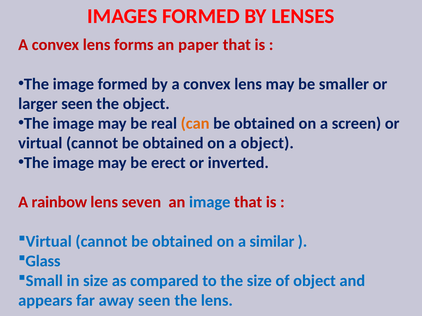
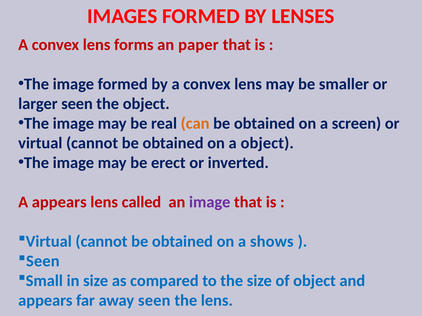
A rainbow: rainbow -> appears (59, 202)
seven: seven -> called (141, 202)
image colour: blue -> purple (210, 202)
similar: similar -> shows (272, 242)
Glass: Glass -> Seen (43, 261)
